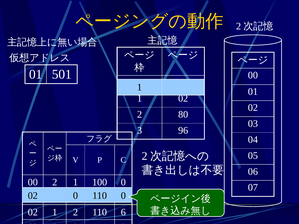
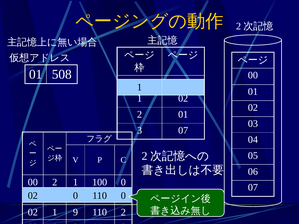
501: 501 -> 508 (62, 74)
2 80: 80 -> 01 (183, 115)
3 96: 96 -> 07 (183, 131)
1 2: 2 -> 9 (75, 212)
110 6: 6 -> 2 (123, 212)
